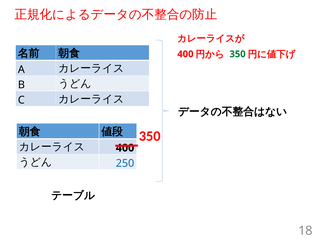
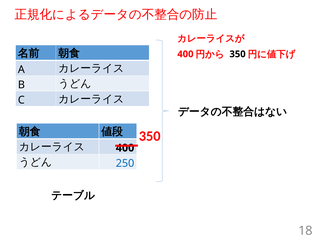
350 colour: green -> black (238, 54)
